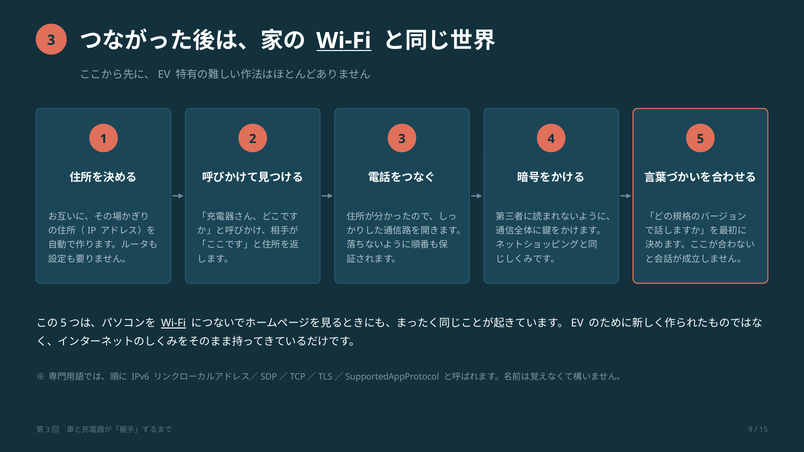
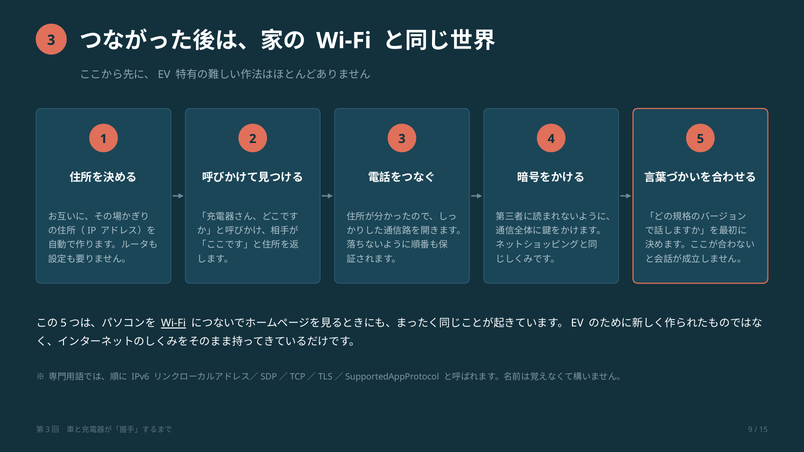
Wi-Fi underline: present -> none (344, 41)
